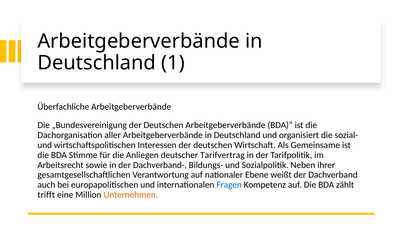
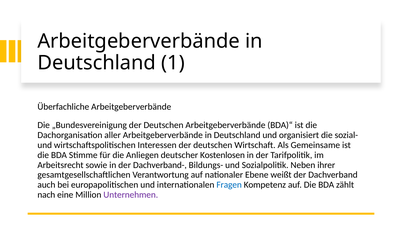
Tarifvertrag: Tarifvertrag -> Kostenlosen (223, 155)
trifft: trifft -> nach (46, 195)
Unternehmen colour: orange -> purple (131, 195)
